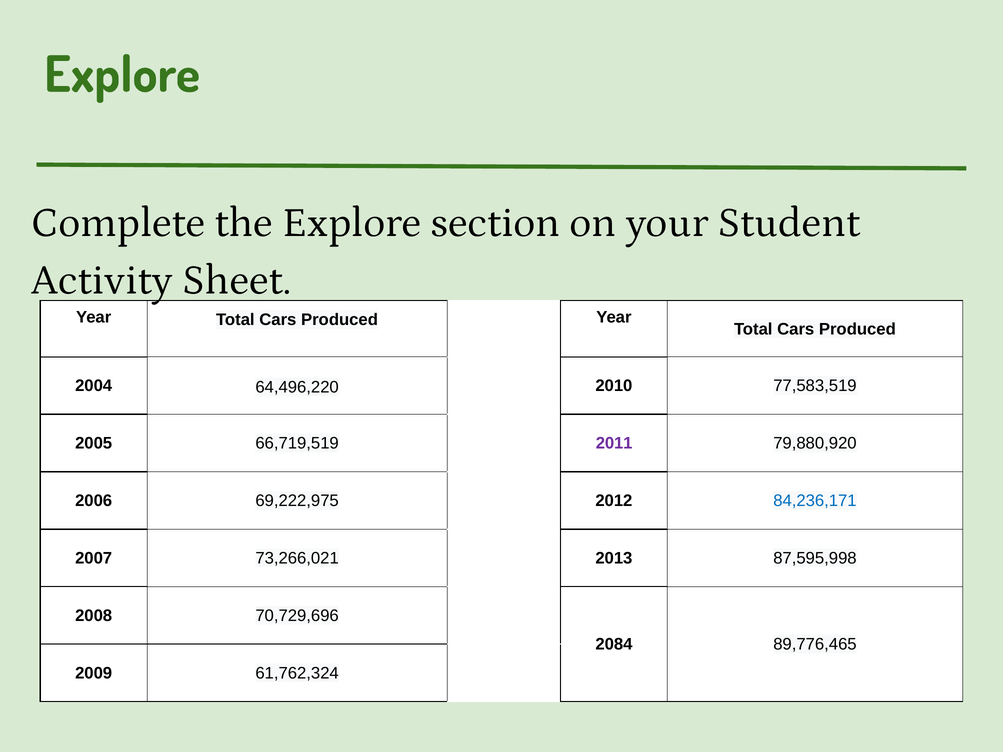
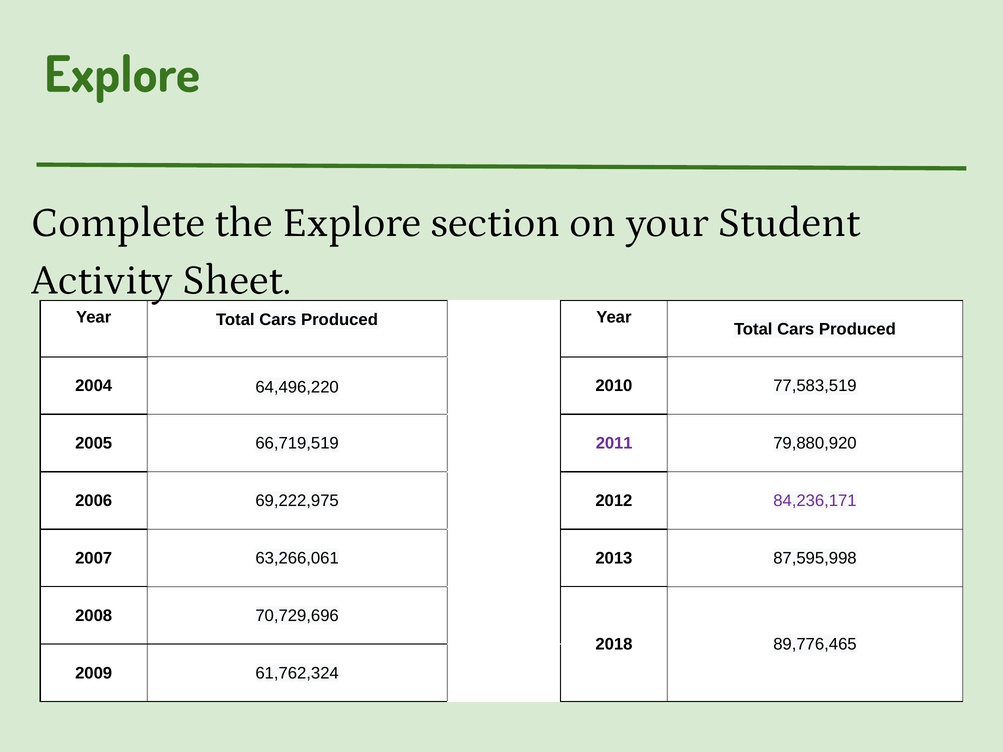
84,236,171 colour: blue -> purple (815, 501)
73,266,021: 73,266,021 -> 63,266,061 (297, 558)
2084: 2084 -> 2018 (614, 645)
